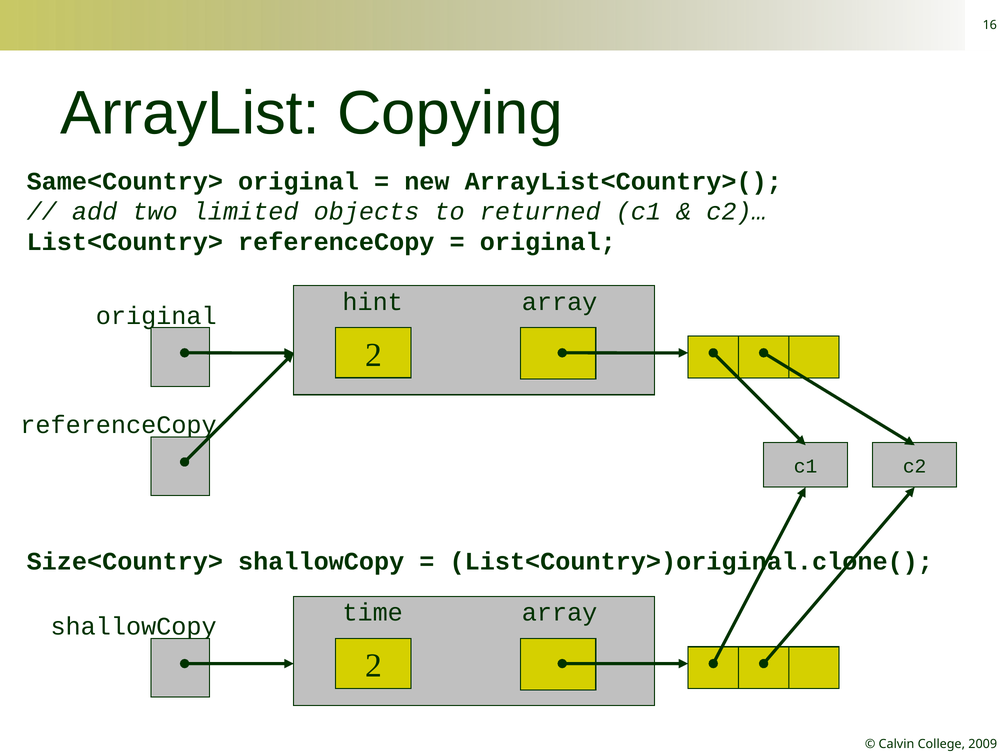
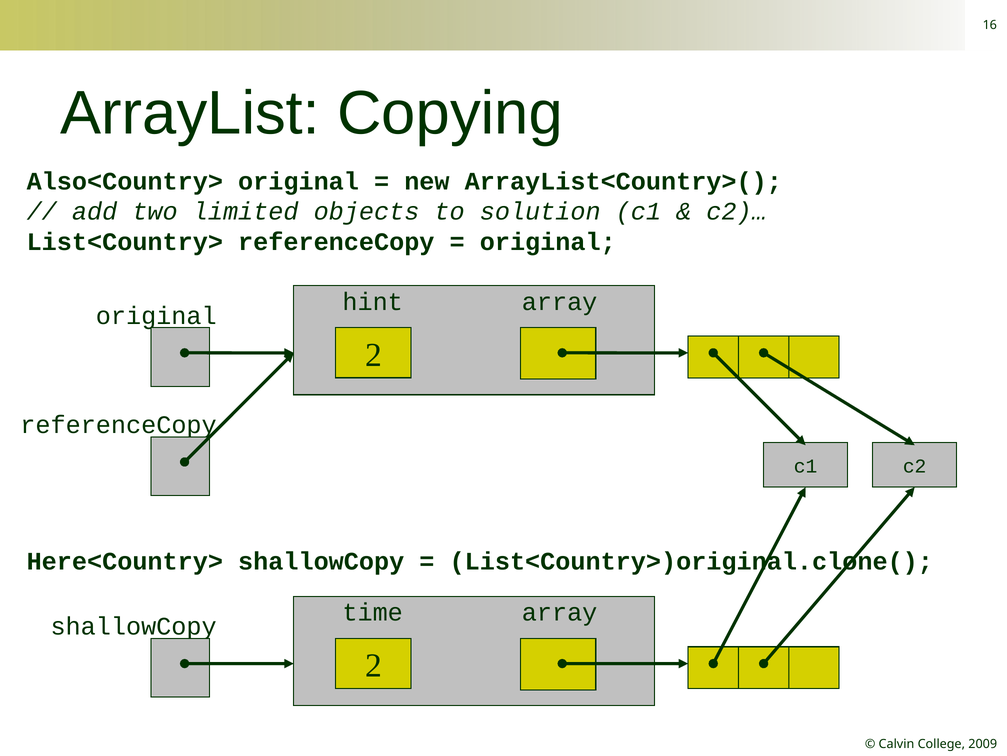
Same<Country>: Same<Country> -> Also<Country> (125, 181)
returned: returned -> solution (540, 211)
Size<Country>: Size<Country> -> Here<Country> (125, 561)
